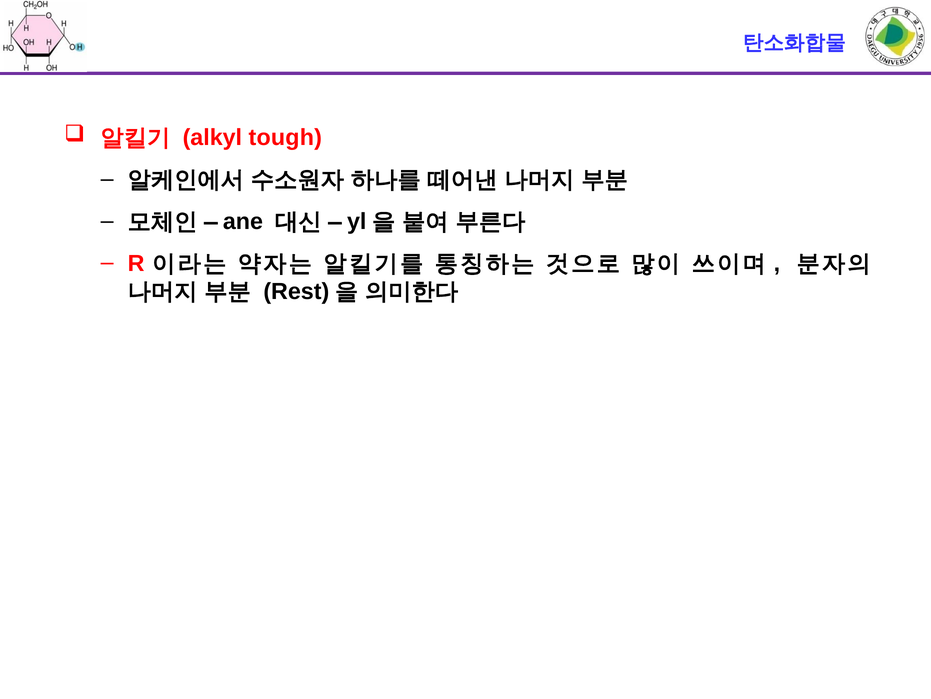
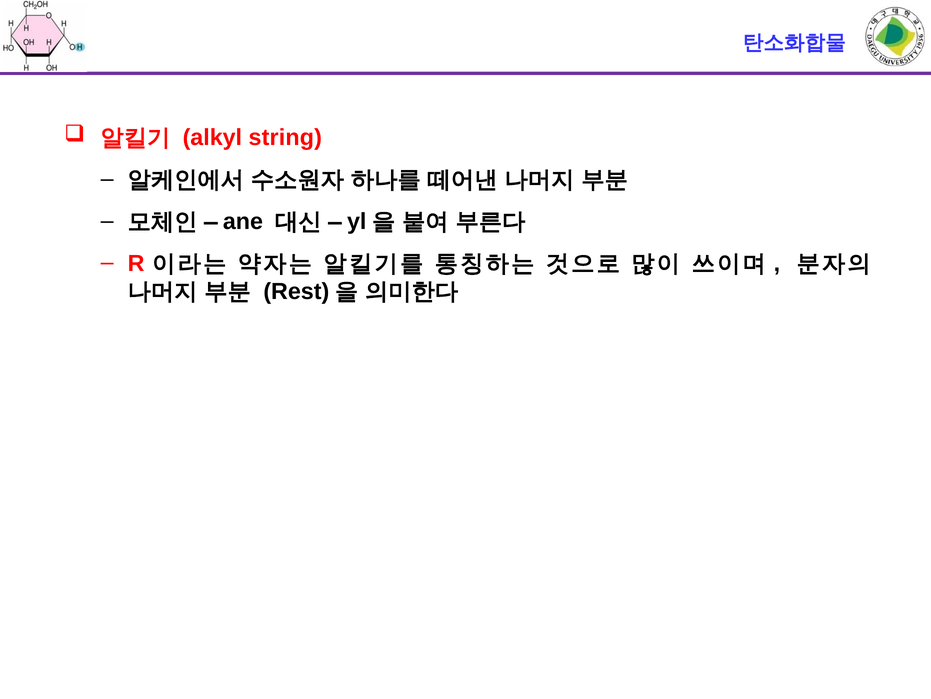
tough: tough -> string (285, 138)
